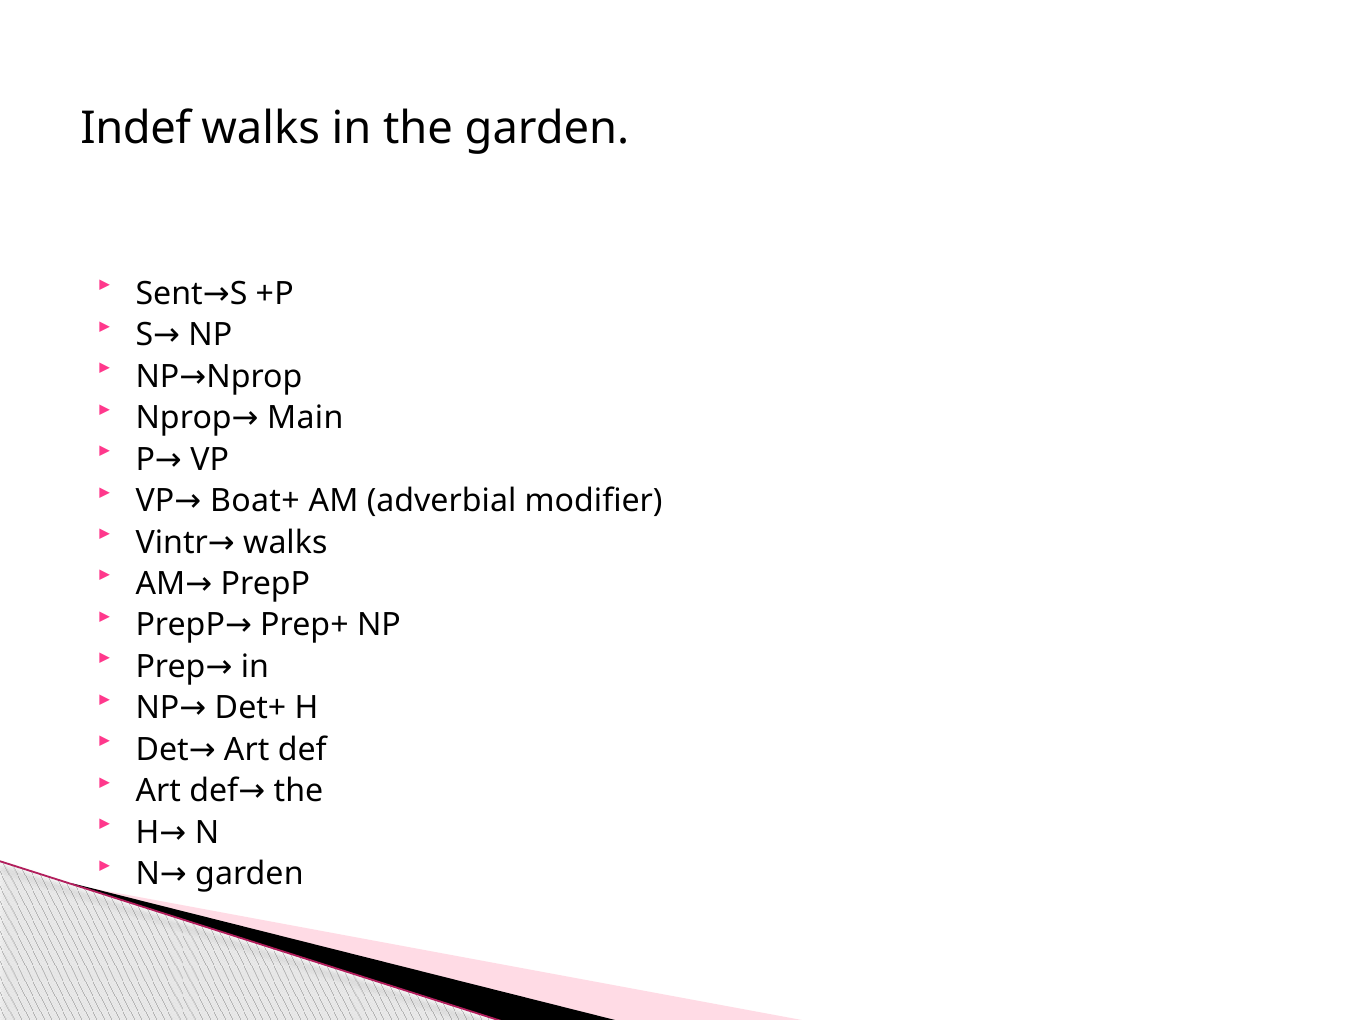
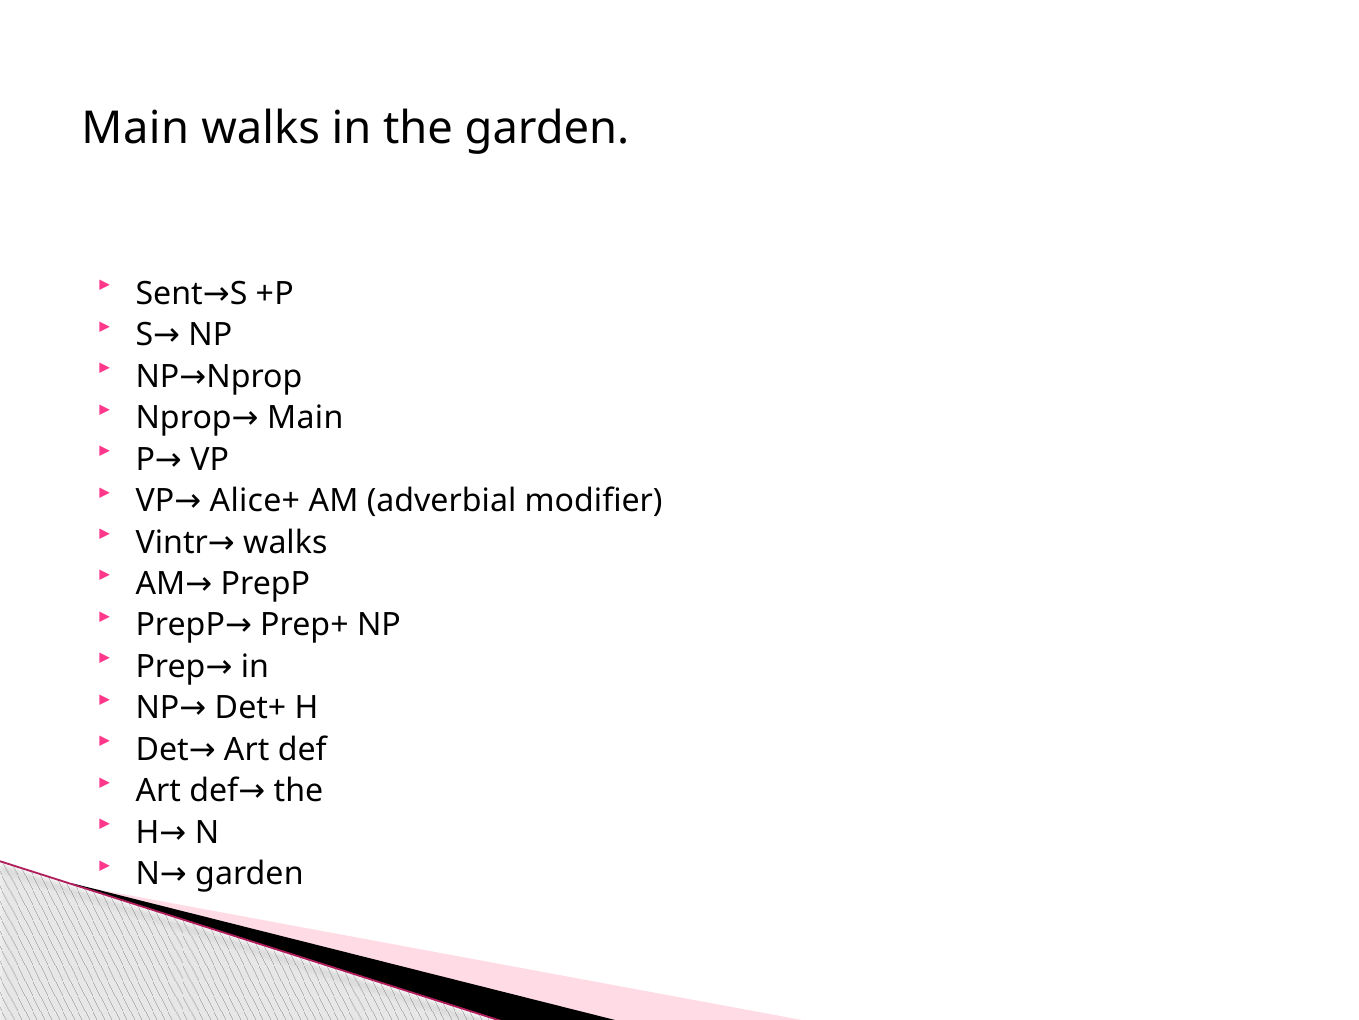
Indef: Indef -> Main (135, 129)
Boat+: Boat+ -> Alice+ (255, 501)
